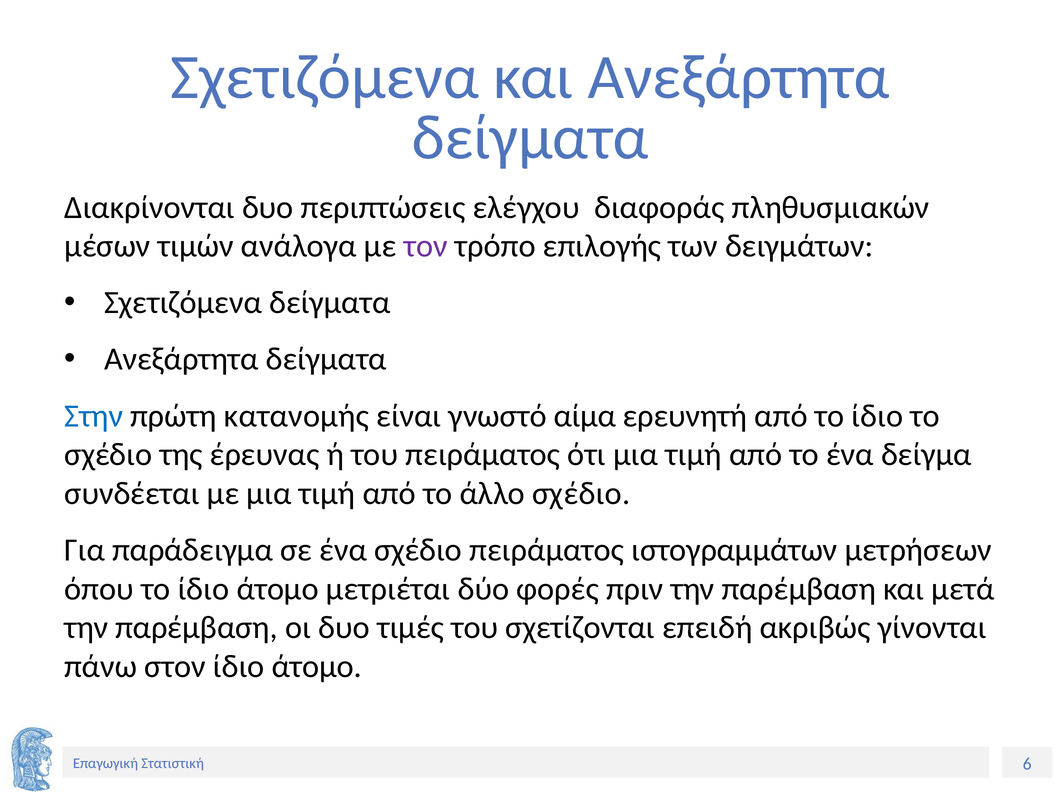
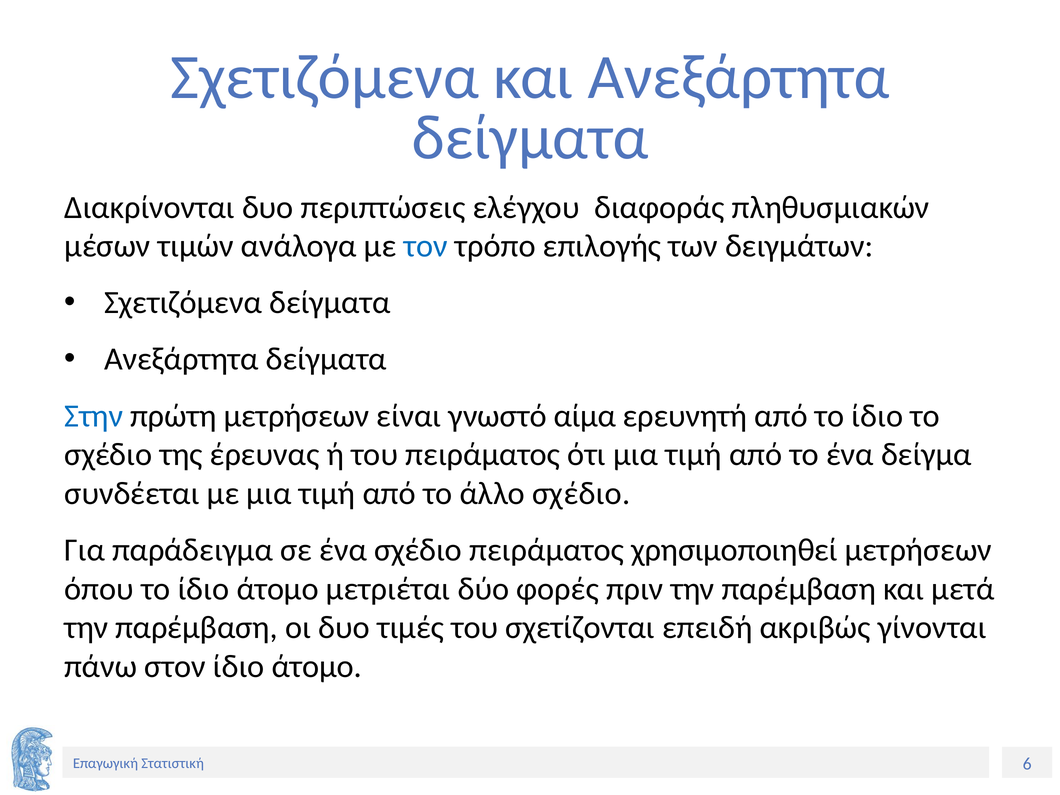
τον colour: purple -> blue (426, 246)
πρώτη κατανομής: κατανομής -> μετρήσεων (297, 416)
ιστογραμμάτων: ιστογραμμάτων -> χρησιμοποιηθεί (735, 550)
